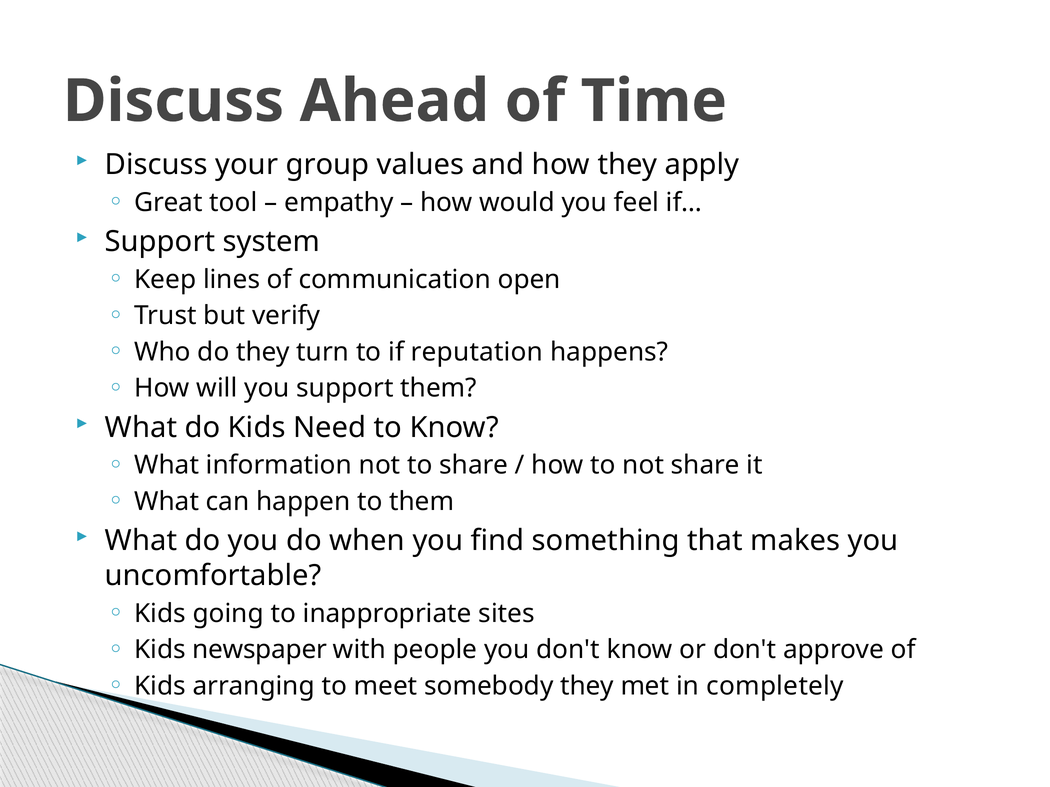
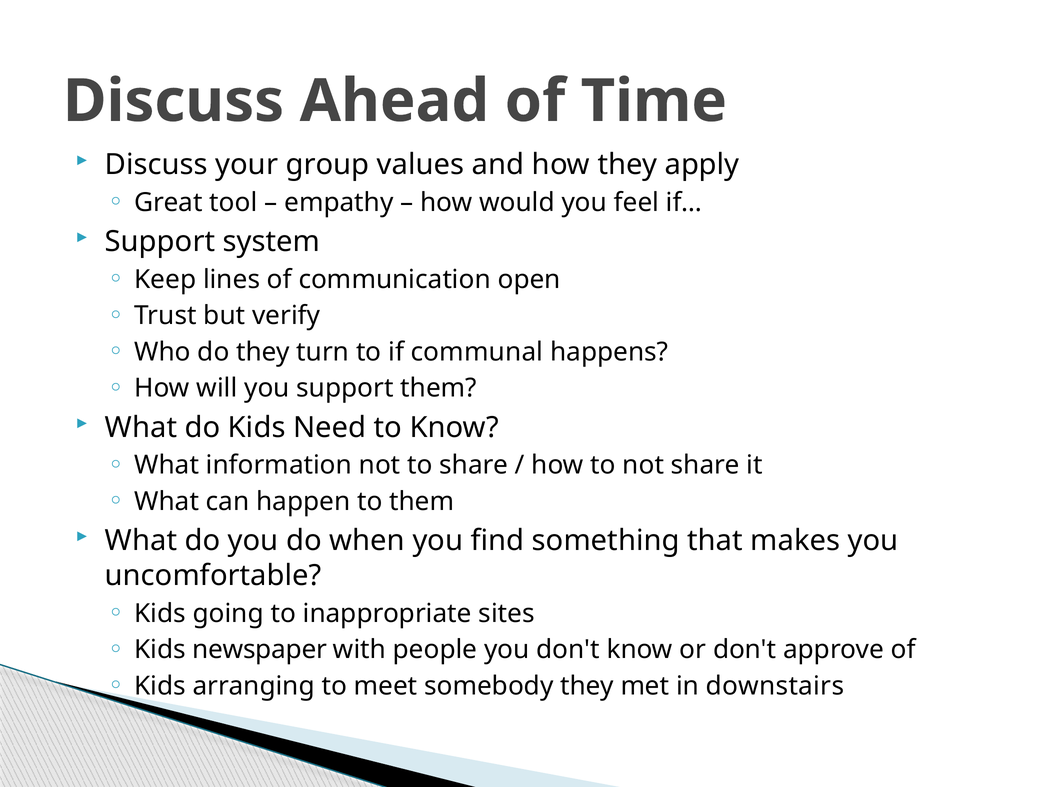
reputation: reputation -> communal (477, 352)
completely: completely -> downstairs (775, 686)
